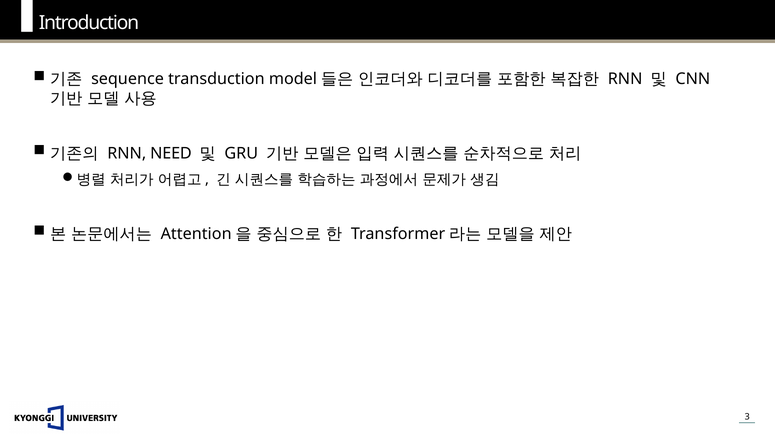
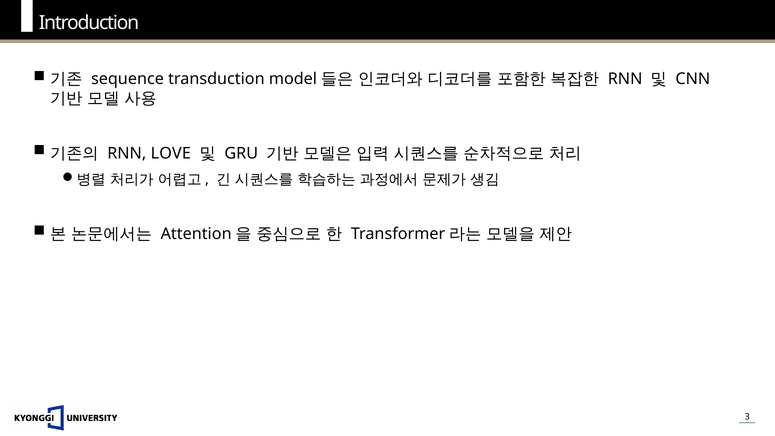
NEED: NEED -> LOVE (171, 153)
